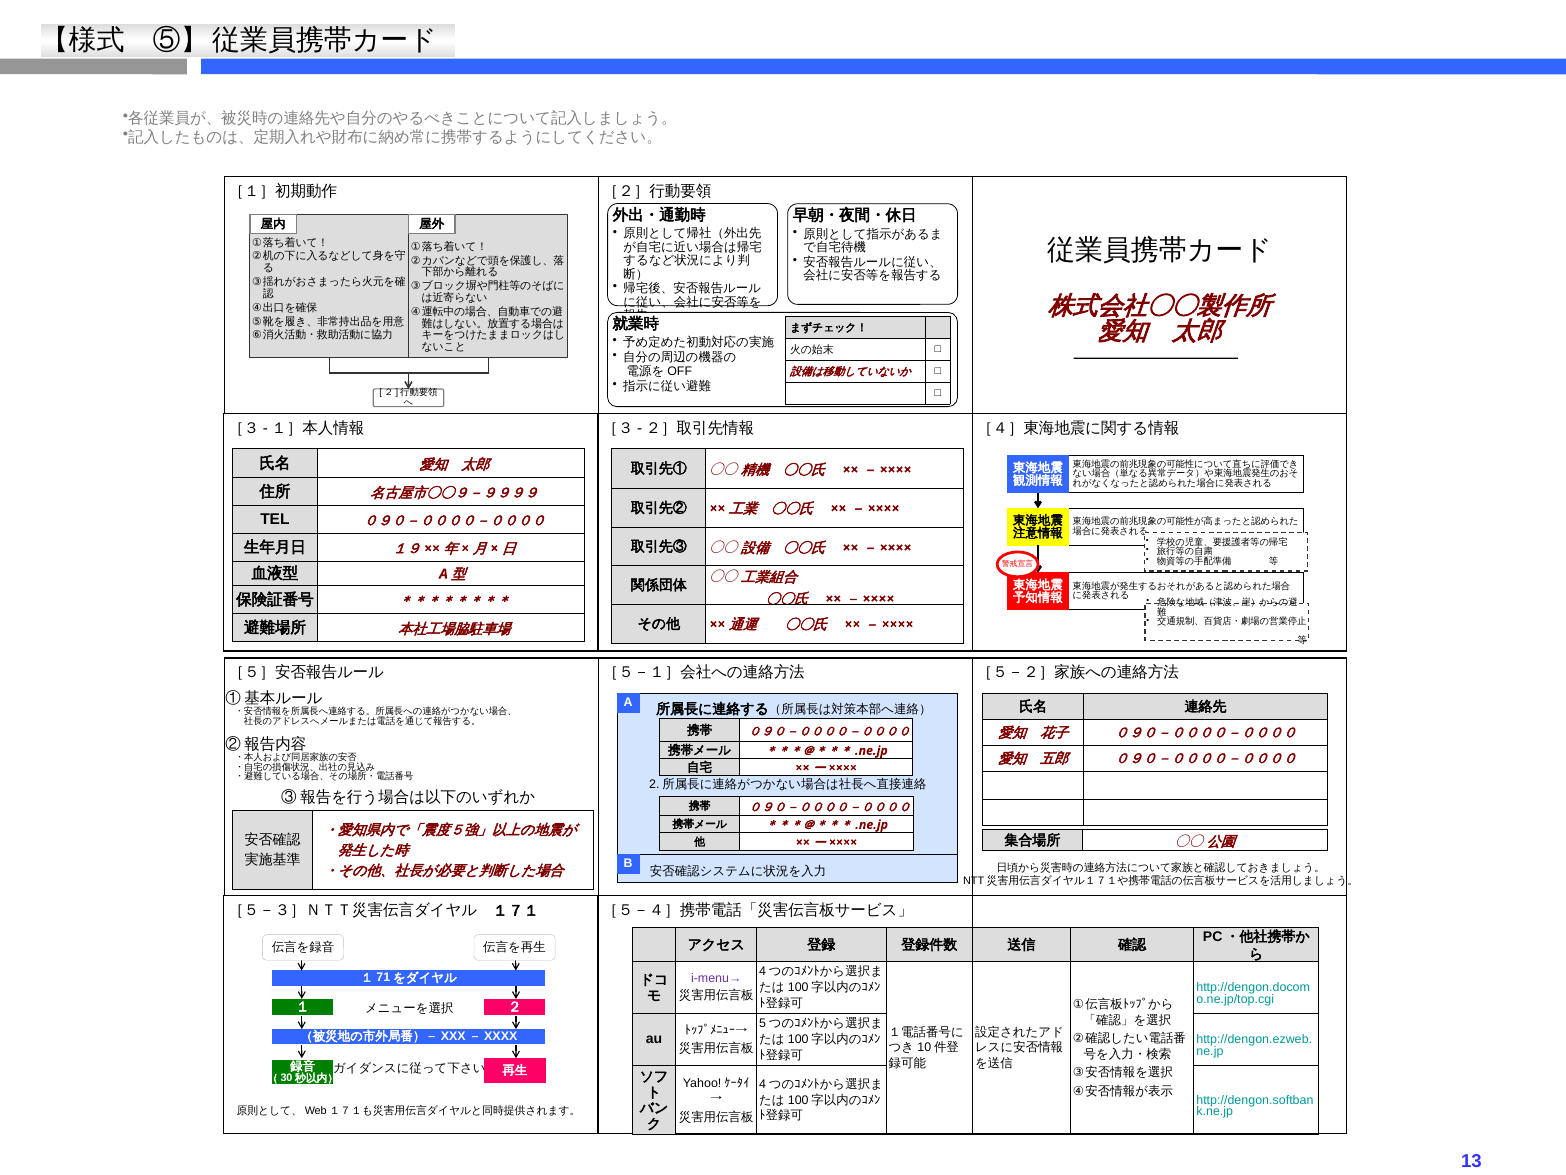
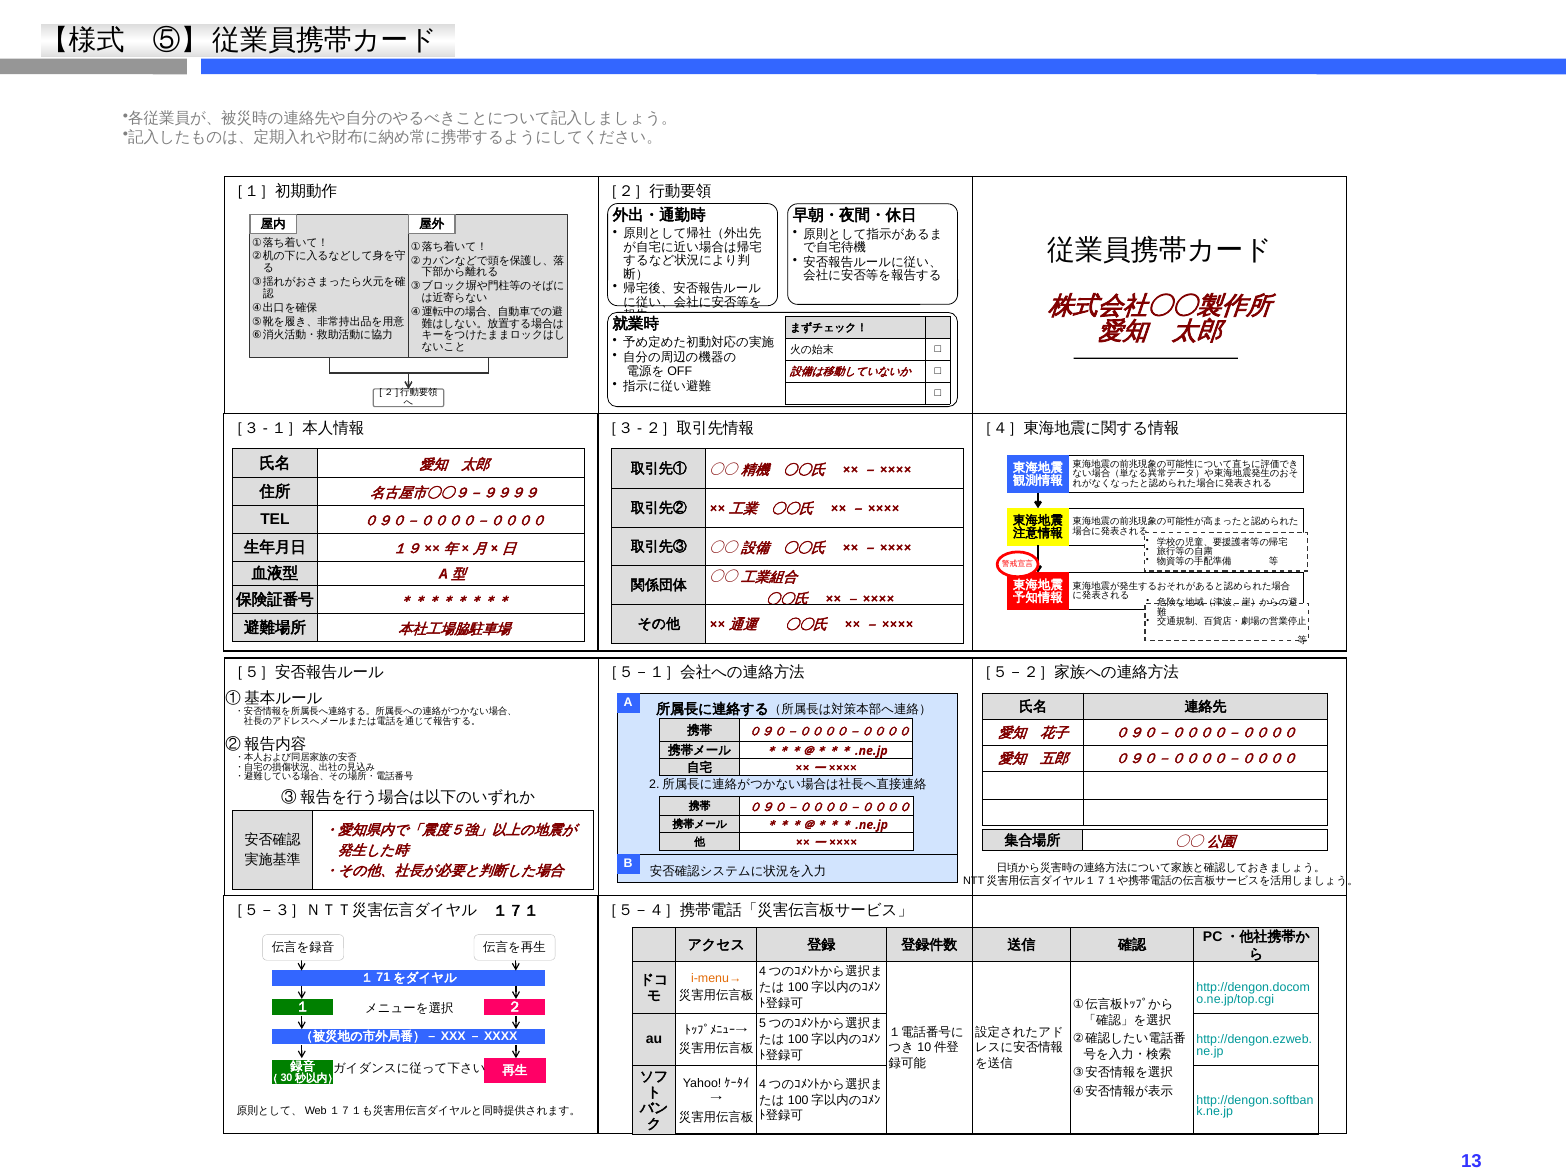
i-menu→ colour: purple -> orange (716, 978)
